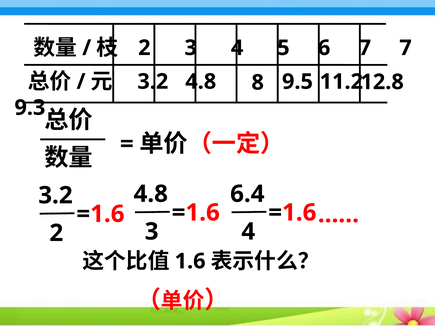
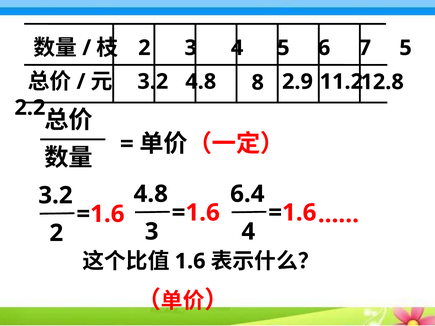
7: 7 -> 5 (406, 48)
9.5: 9.5 -> 2.9 (297, 82)
9.3: 9.3 -> 2.2 (30, 108)
